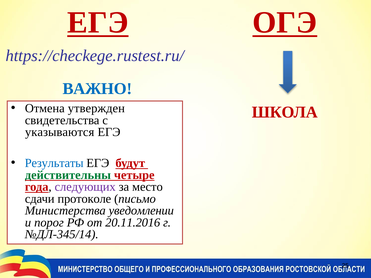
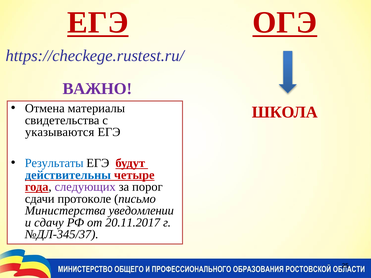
ВАЖНО colour: blue -> purple (97, 89)
утвержден: утвержден -> материалы (96, 108)
действительны colour: green -> blue (68, 175)
место: место -> порог (147, 187)
порог: порог -> сдачу (49, 223)
20.11.2016: 20.11.2016 -> 20.11.2017 (133, 223)
№ДЛ-345/14: №ДЛ-345/14 -> №ДЛ-345/37 (62, 234)
